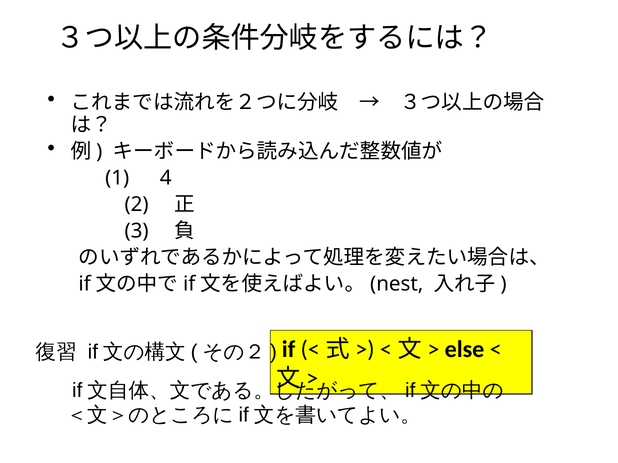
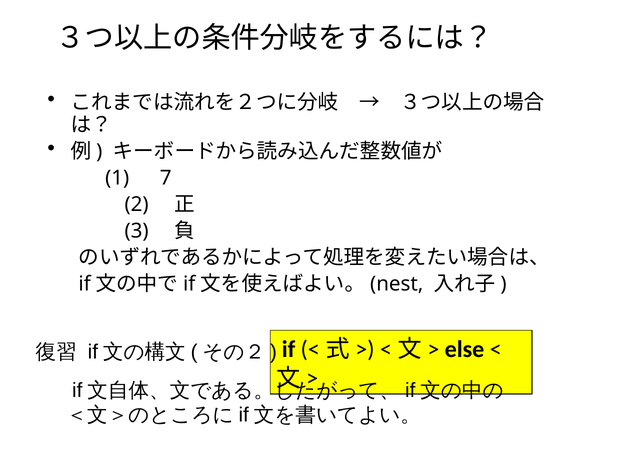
4: 4 -> 7 (166, 178)
